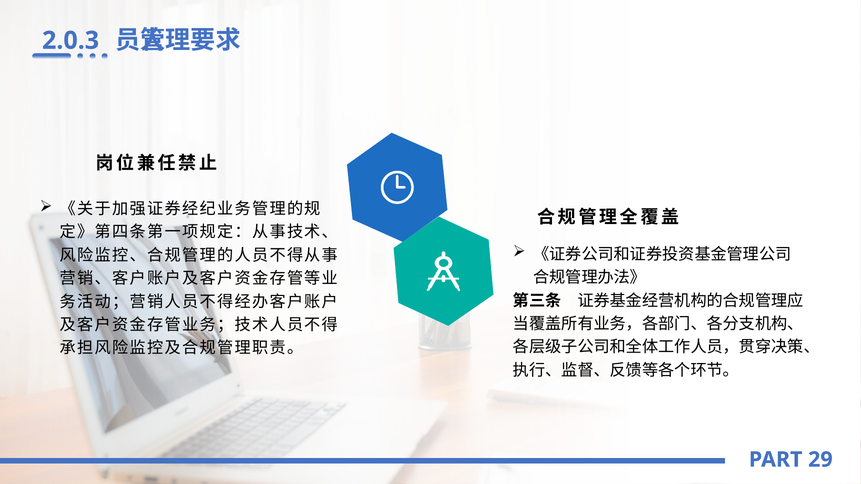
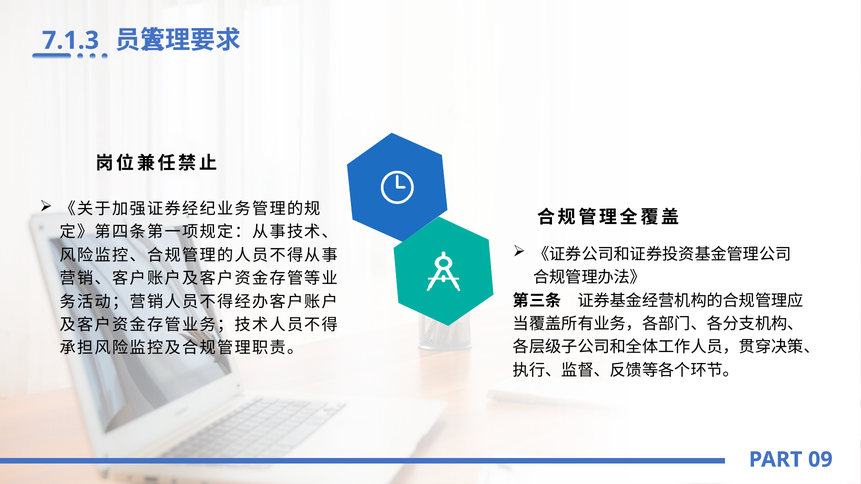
2.0.3: 2.0.3 -> 7.1.3 (71, 41)
29: 29 -> 09 (820, 460)
